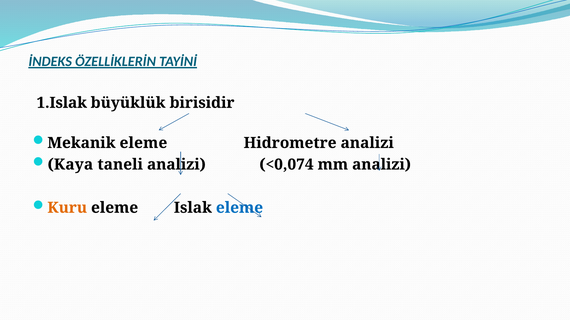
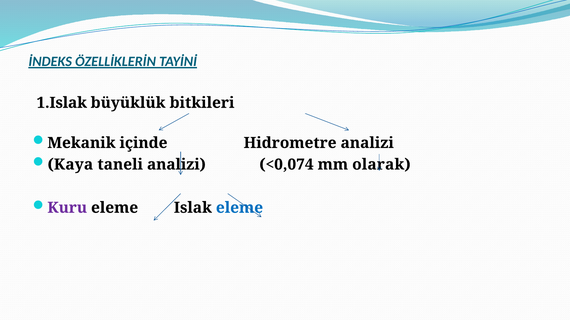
birisidir: birisidir -> bitkileri (202, 103)
Mekanik eleme: eleme -> içinde (144, 143)
mm analizi: analizi -> olarak (381, 165)
Kuru colour: orange -> purple (67, 208)
